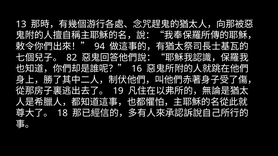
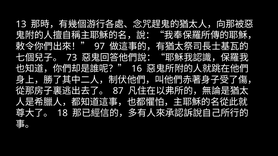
94: 94 -> 97 (100, 47)
82: 82 -> 73 (72, 58)
19: 19 -> 87 (118, 91)
